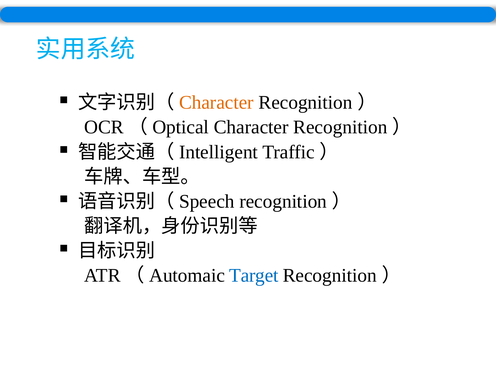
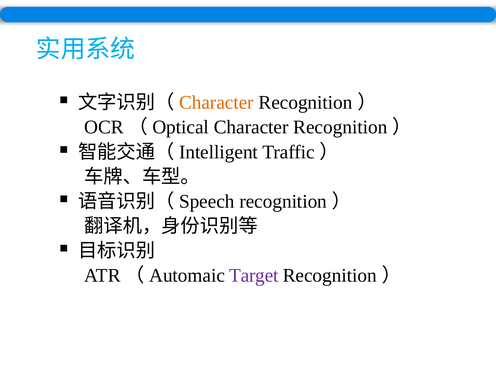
Target colour: blue -> purple (254, 276)
